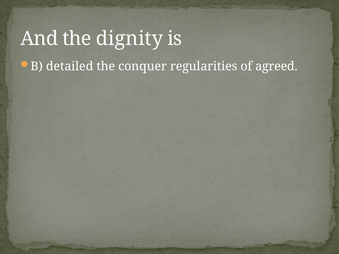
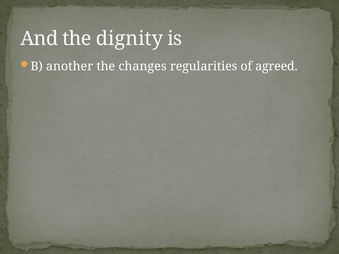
detailed: detailed -> another (70, 66)
conquer: conquer -> changes (143, 66)
